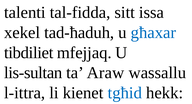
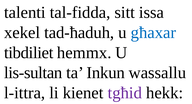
mfejjaq: mfejjaq -> hemmx (84, 52)
Araw: Araw -> Inkun (106, 72)
tgħid colour: blue -> purple (125, 92)
